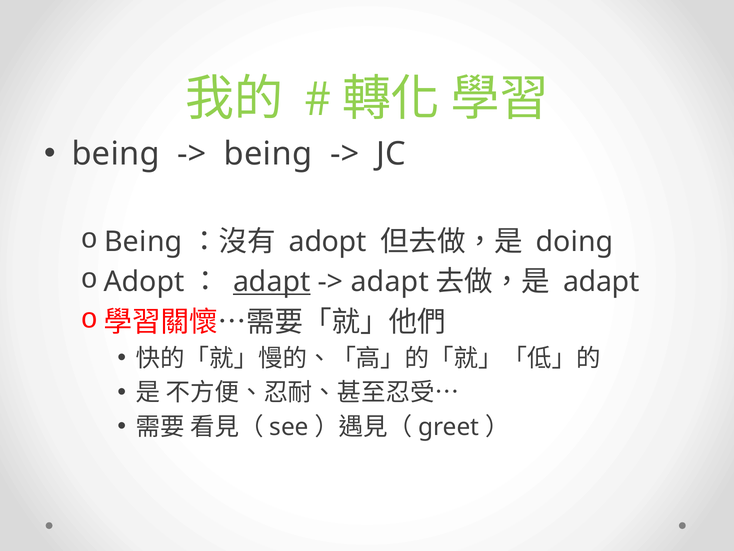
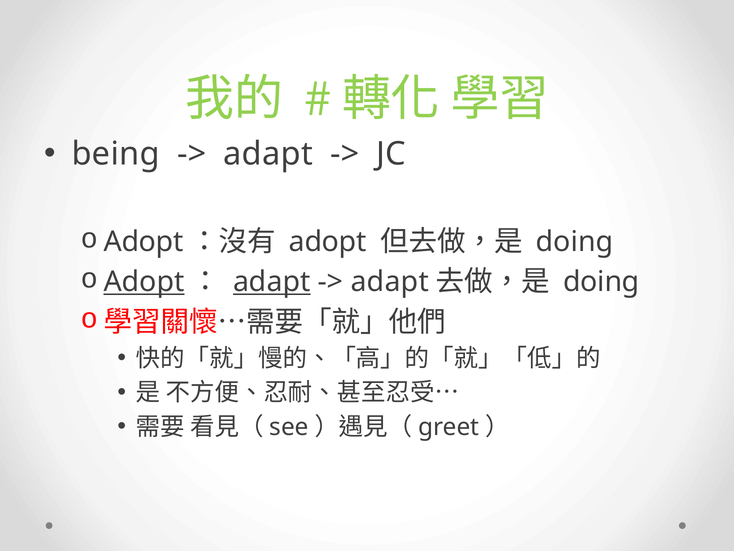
being: being -> adapt (268, 154)
Being: Being -> Adopt (144, 242)
Adopt underline: none -> present (144, 282)
adapt: adapt -> doing (601, 282)
